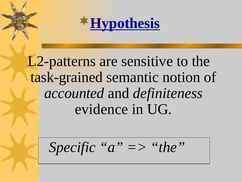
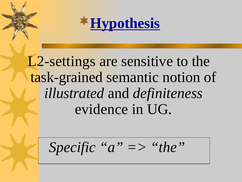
L2-patterns: L2-patterns -> L2-settings (62, 61)
accounted: accounted -> illustrated (74, 93)
